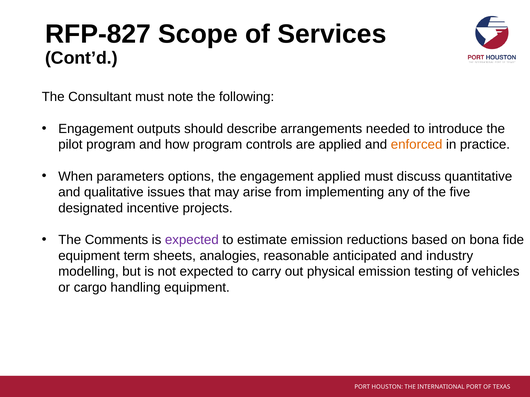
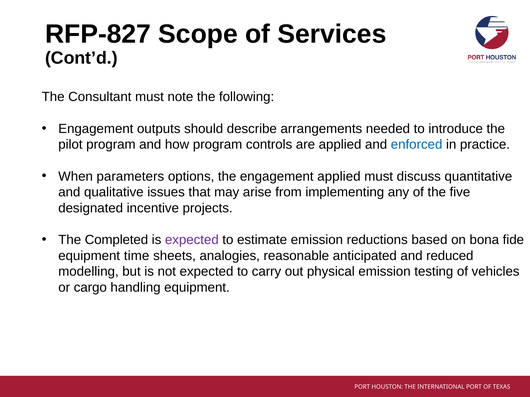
enforced colour: orange -> blue (417, 145)
Comments: Comments -> Completed (116, 240)
term: term -> time (137, 256)
industry: industry -> reduced (450, 256)
